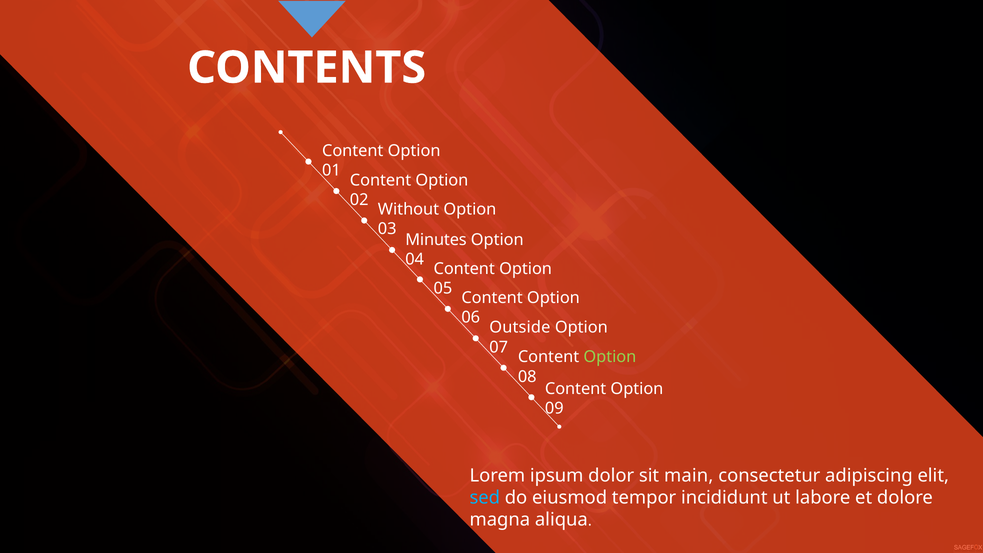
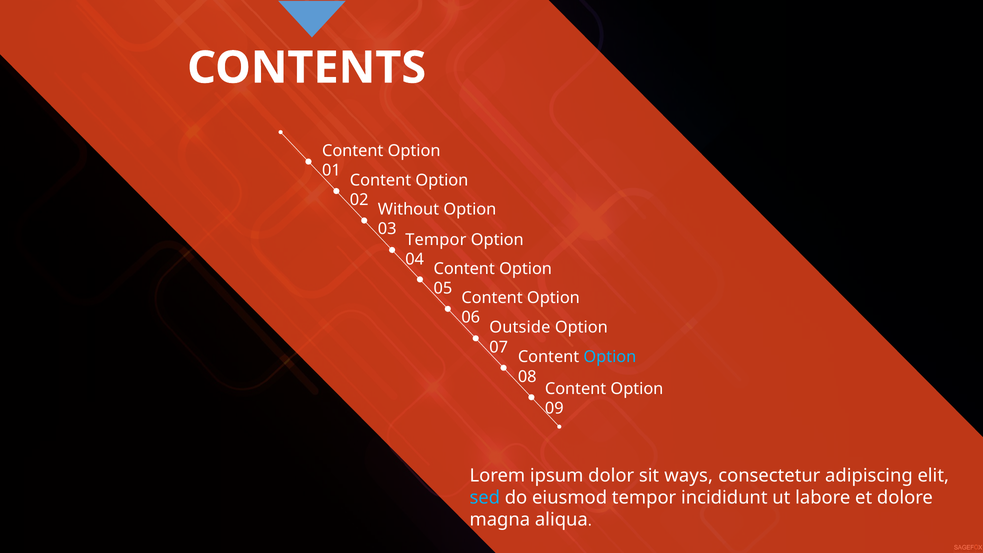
Minutes: Minutes -> Tempor (436, 240)
Option colour: light green -> light blue (610, 357)
main: main -> ways (689, 476)
